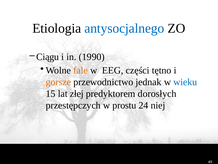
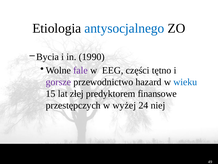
Ciągu: Ciągu -> Bycia (48, 57)
fale colour: orange -> purple (81, 70)
gorsze colour: orange -> purple (58, 82)
jednak: jednak -> hazard (149, 82)
dorosłych: dorosłych -> finansowe (157, 93)
prostu: prostu -> wyżej (124, 105)
